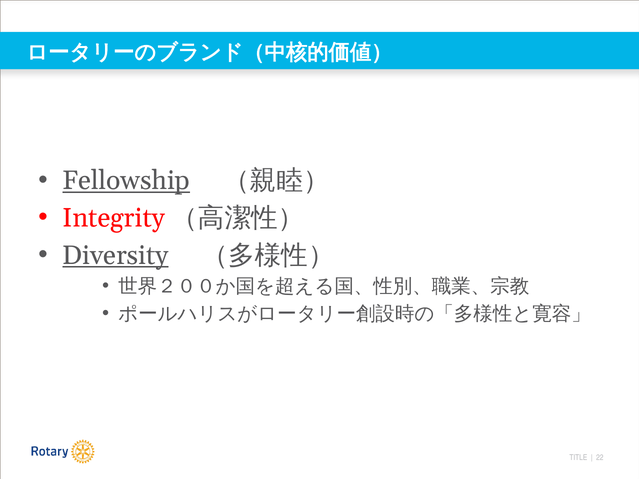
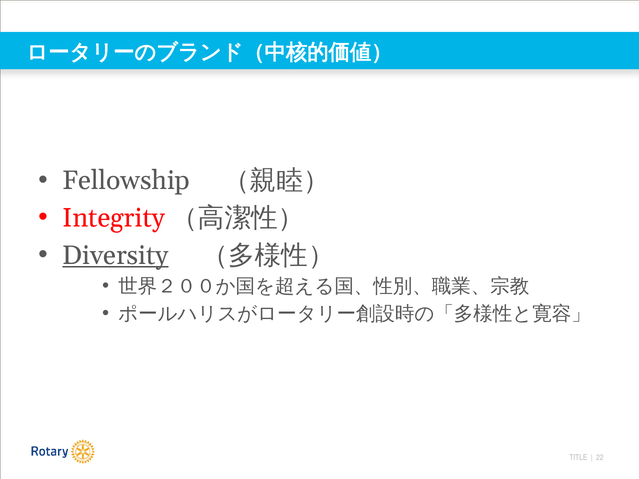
Fellowship underline: present -> none (126, 181)
